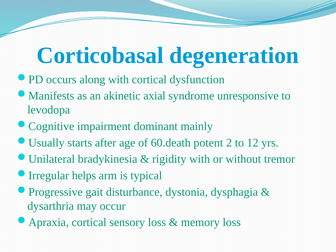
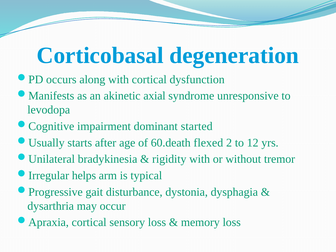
mainly: mainly -> started (197, 126)
potent: potent -> flexed (208, 143)
